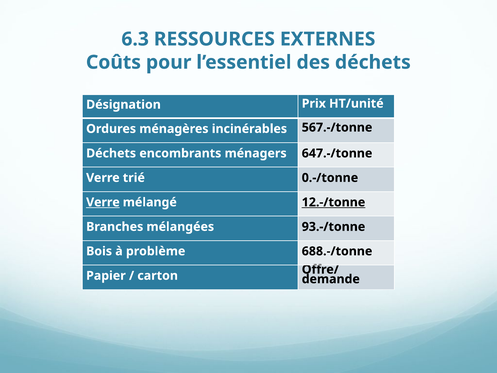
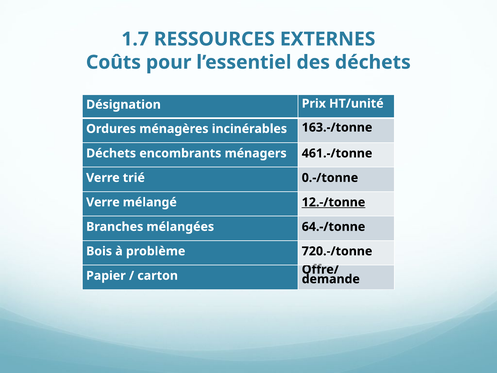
6.3: 6.3 -> 1.7 (135, 39)
567.-/tonne: 567.-/tonne -> 163.-/tonne (337, 127)
647.-/tonne: 647.-/tonne -> 461.-/tonne (337, 153)
Verre underline: present -> none (103, 202)
93.-/tonne: 93.-/tonne -> 64.-/tonne (333, 227)
688.-/tonne: 688.-/tonne -> 720.-/tonne (337, 251)
